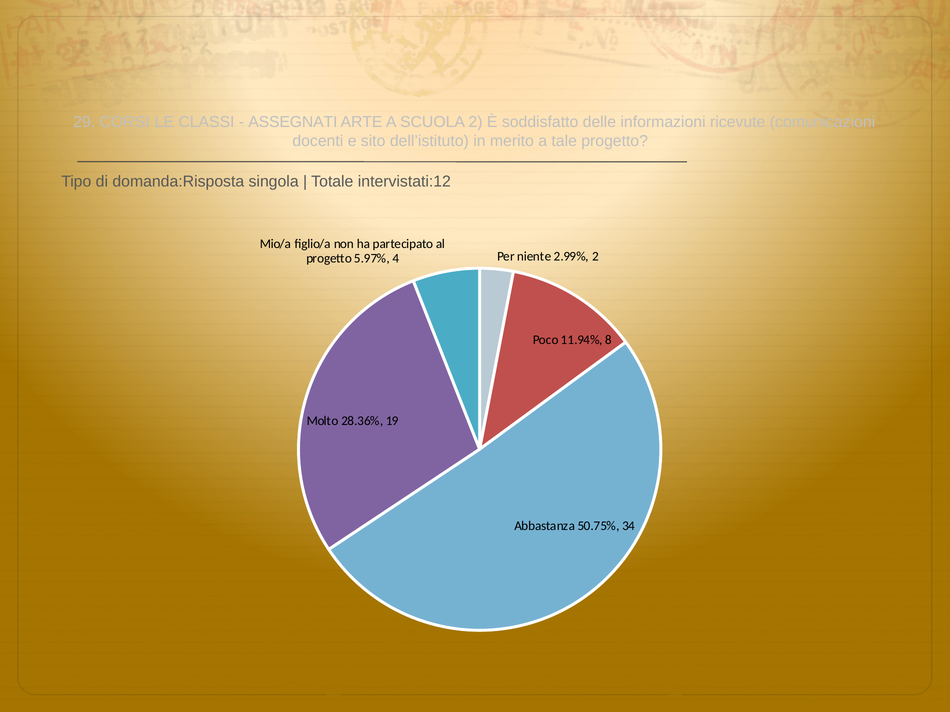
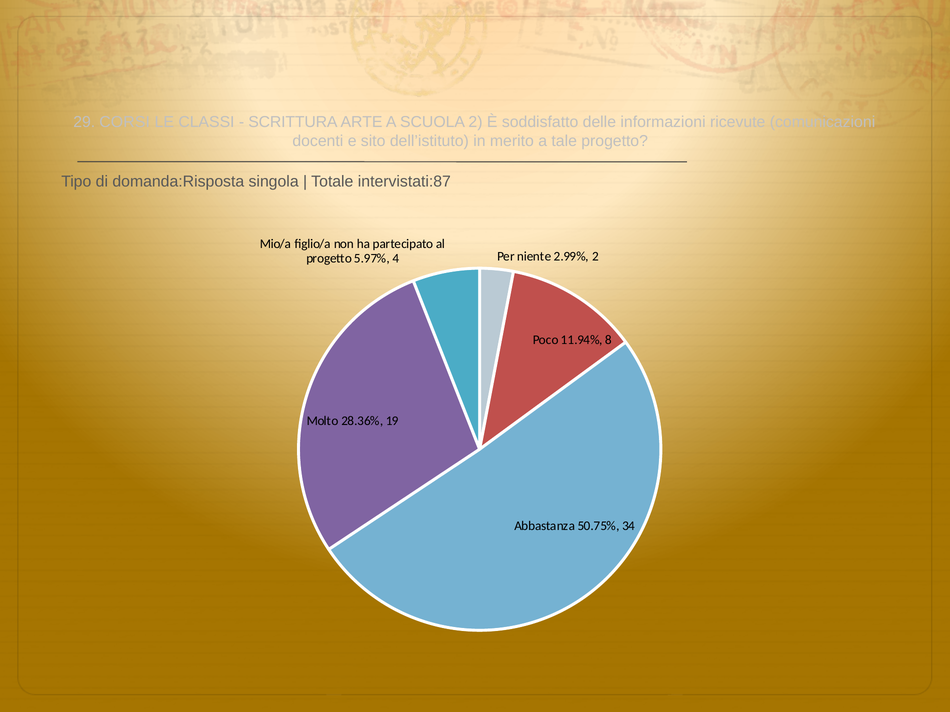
ASSEGNATI: ASSEGNATI -> SCRITTURA (293, 122)
intervistati:12: intervistati:12 -> intervistati:87 (404, 182)
